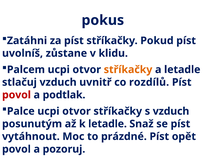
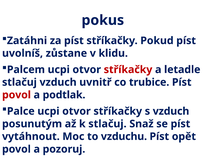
stříkačky colour: orange -> red (128, 70)
rozdílů: rozdílů -> trubice (149, 82)
k letadle: letadle -> stlačuj (107, 124)
prázdné: prázdné -> vzduchu (124, 137)
